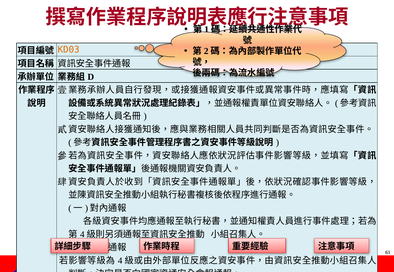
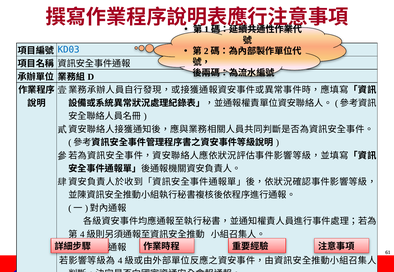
KD03 colour: orange -> blue (69, 50)
